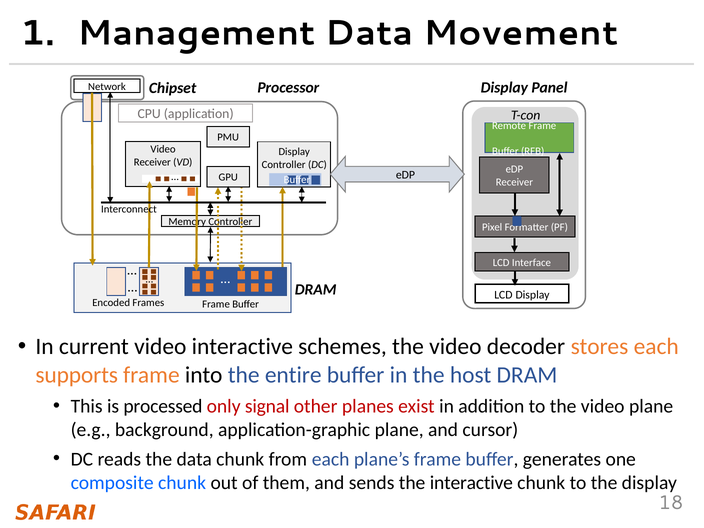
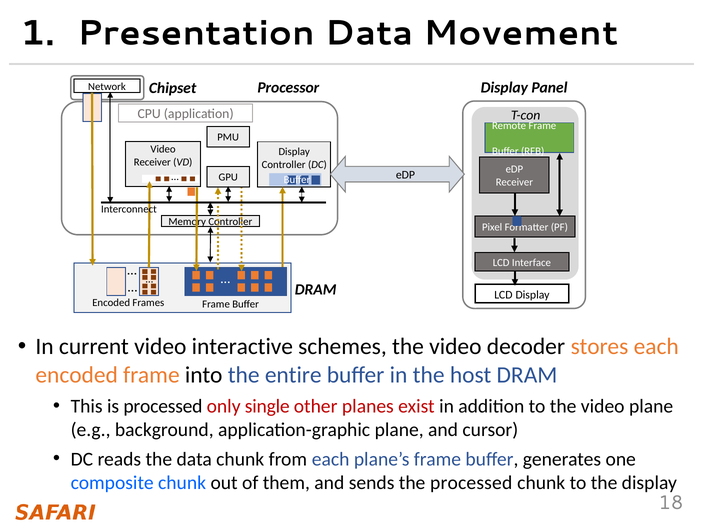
Management: Management -> Presentation (196, 33)
supports: supports -> encoded (77, 375)
signal: signal -> single (267, 406)
the interactive: interactive -> processed (471, 483)
